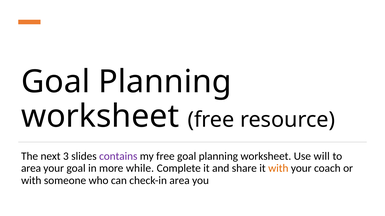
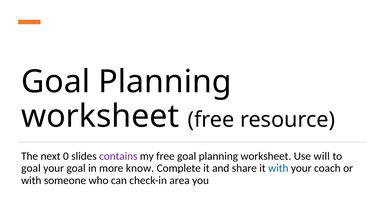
3: 3 -> 0 (66, 157)
area: area -> goal (31, 169)
while: while -> know (140, 169)
with colour: orange -> blue (278, 169)
